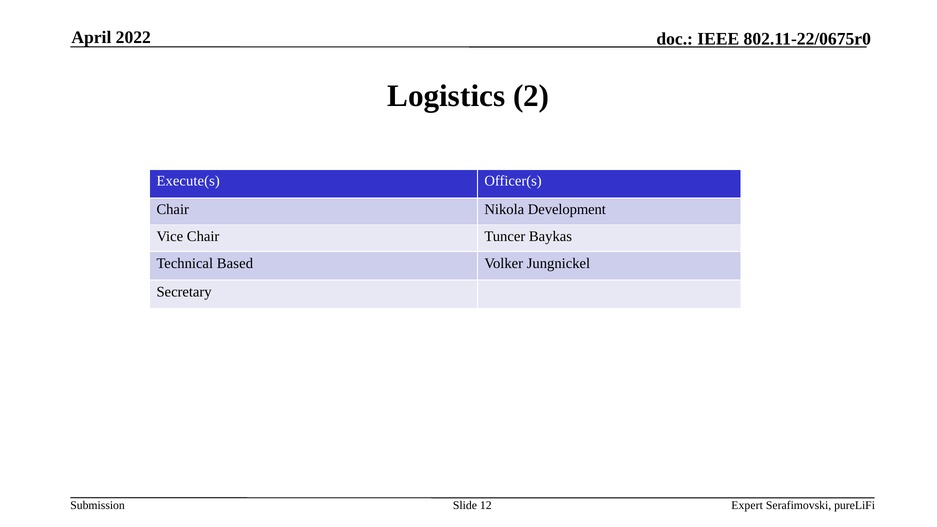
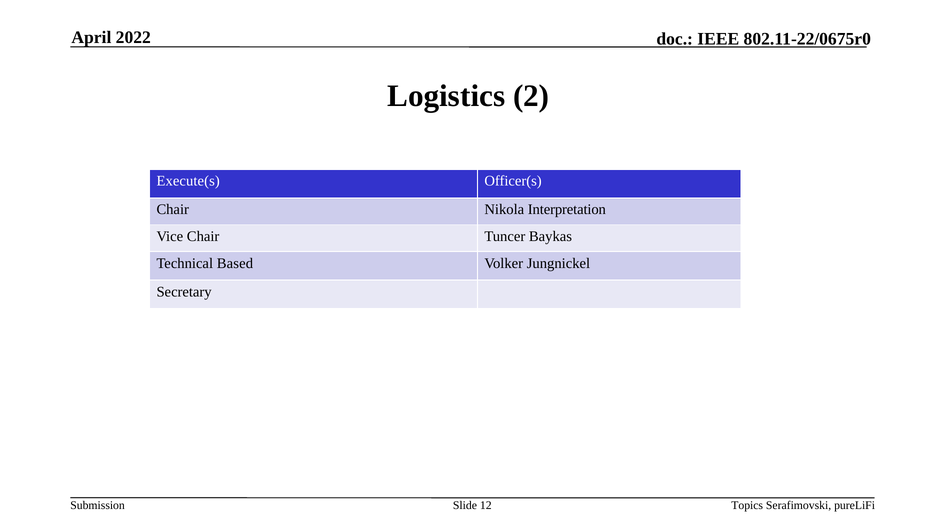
Development: Development -> Interpretation (567, 210)
Expert: Expert -> Topics (747, 505)
